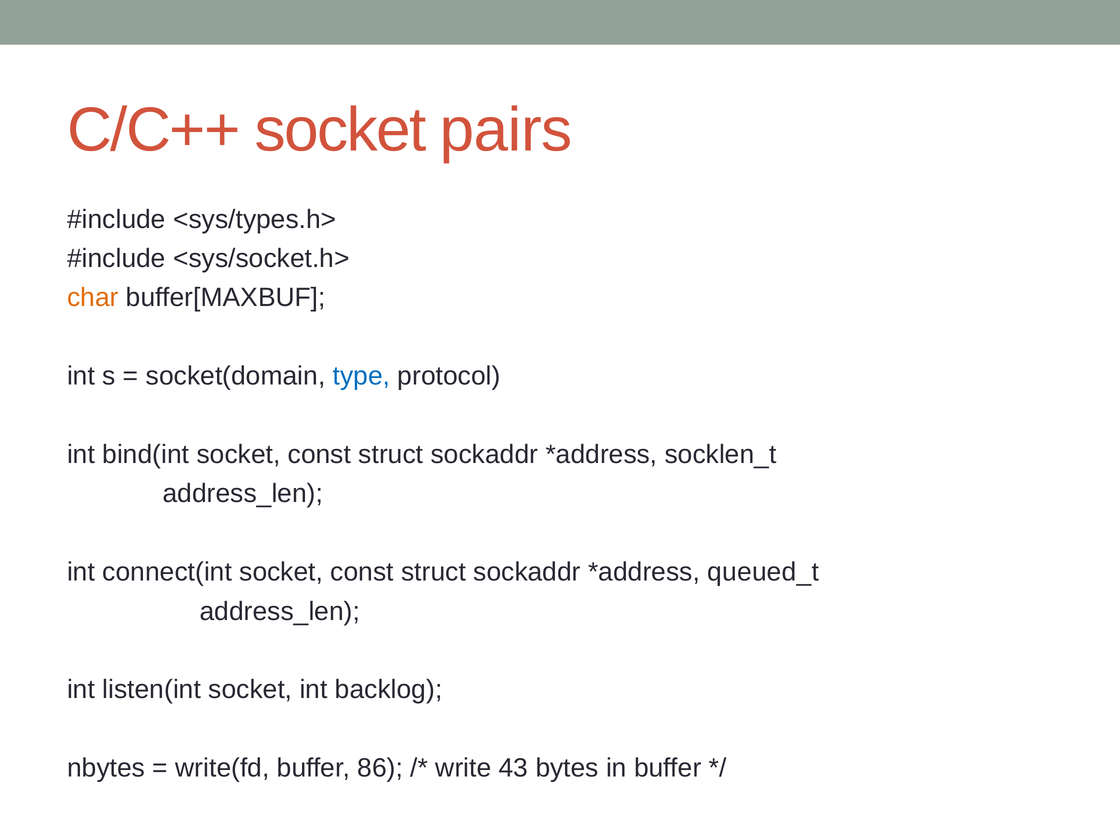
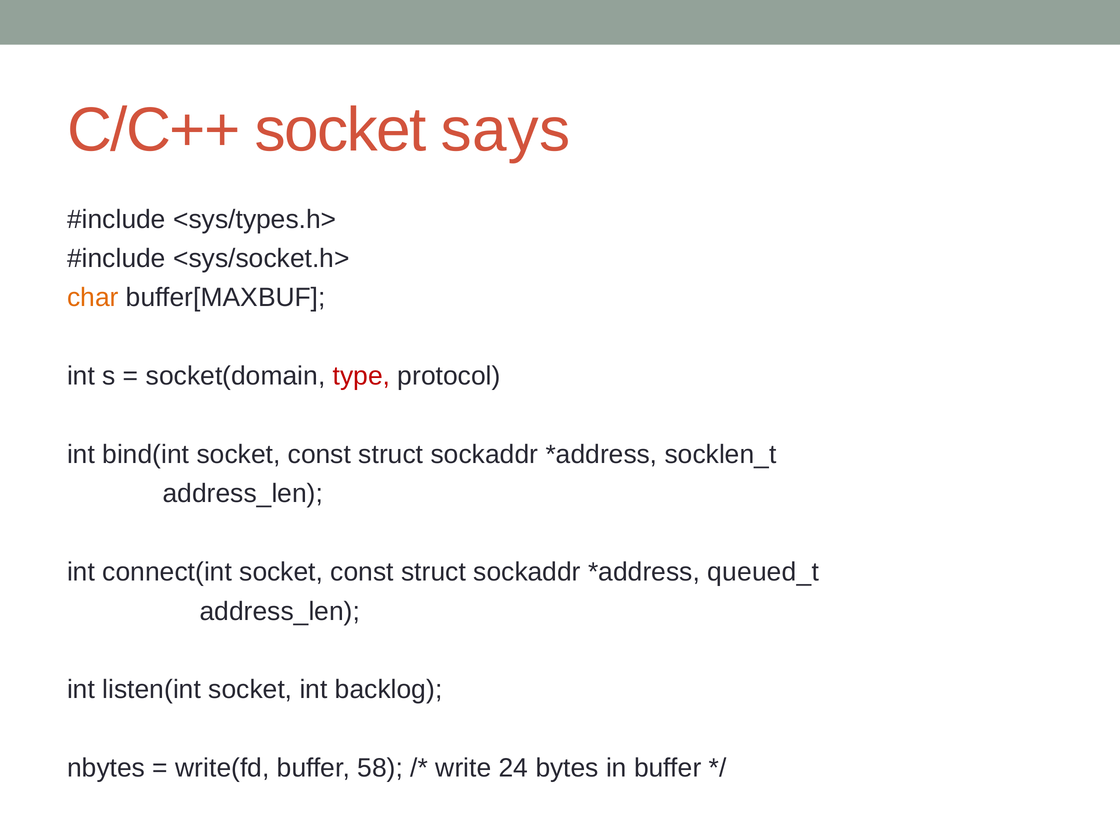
pairs: pairs -> says (505, 130)
type colour: blue -> red (361, 376)
86: 86 -> 58 (380, 768)
43: 43 -> 24 (513, 768)
